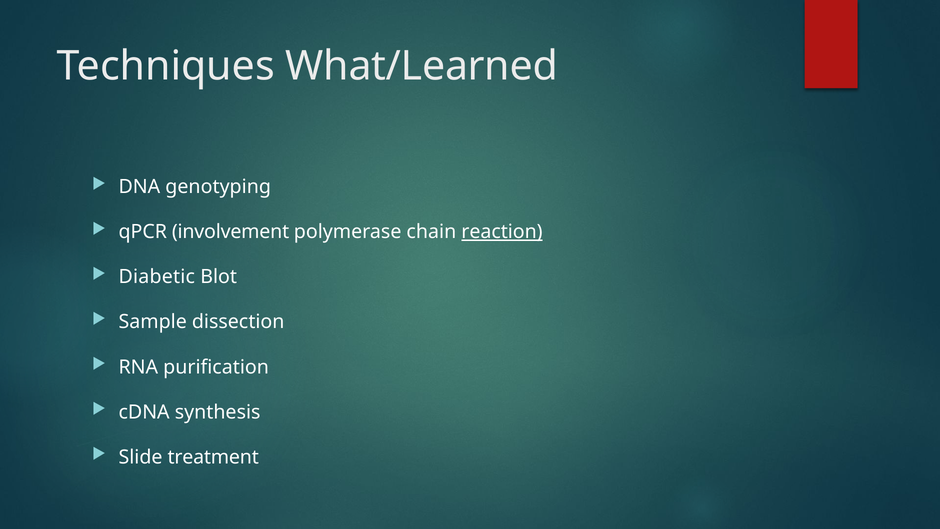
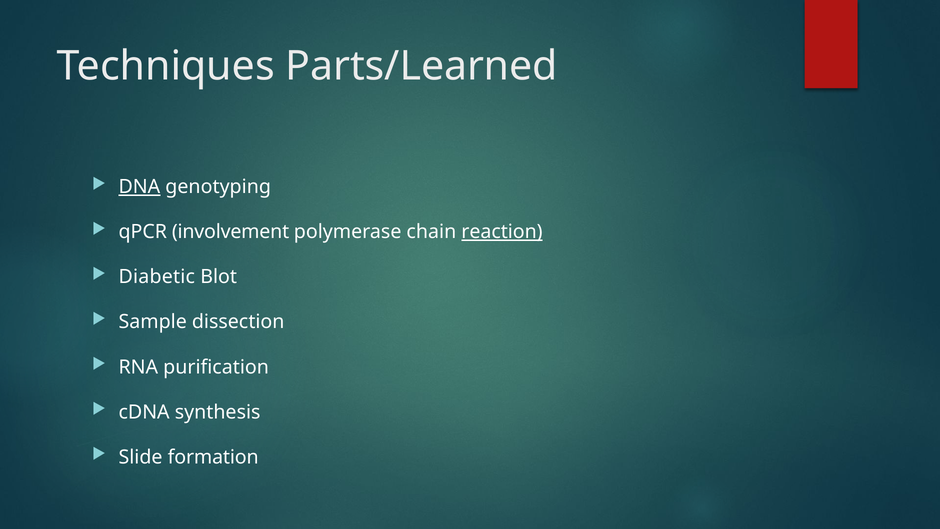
What/Learned: What/Learned -> Parts/Learned (422, 66)
DNA underline: none -> present (139, 187)
treatment: treatment -> formation (213, 457)
